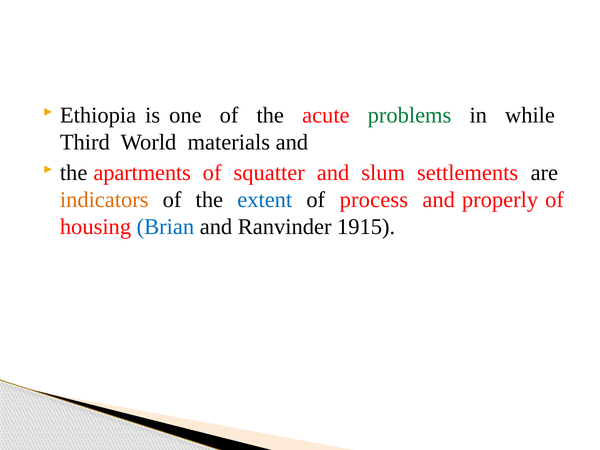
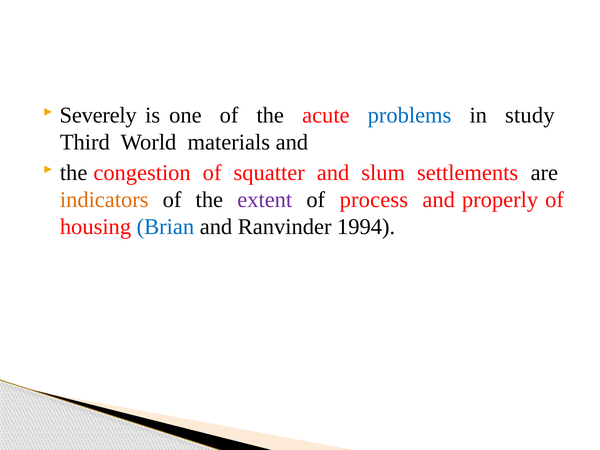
Ethiopia: Ethiopia -> Severely (98, 115)
problems colour: green -> blue (410, 115)
while: while -> study (530, 115)
apartments: apartments -> congestion (142, 173)
extent colour: blue -> purple (265, 200)
1915: 1915 -> 1994 (366, 227)
